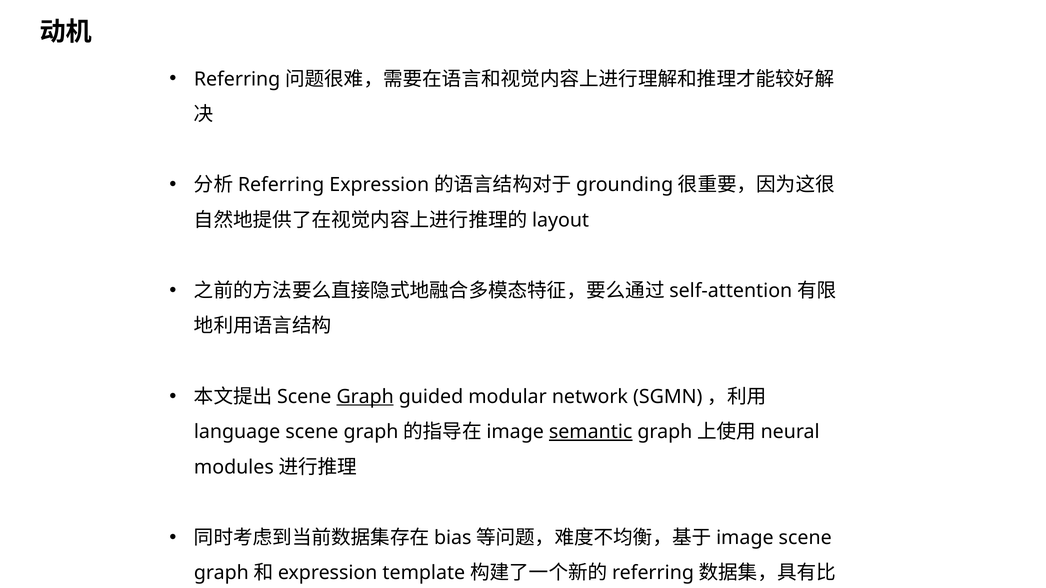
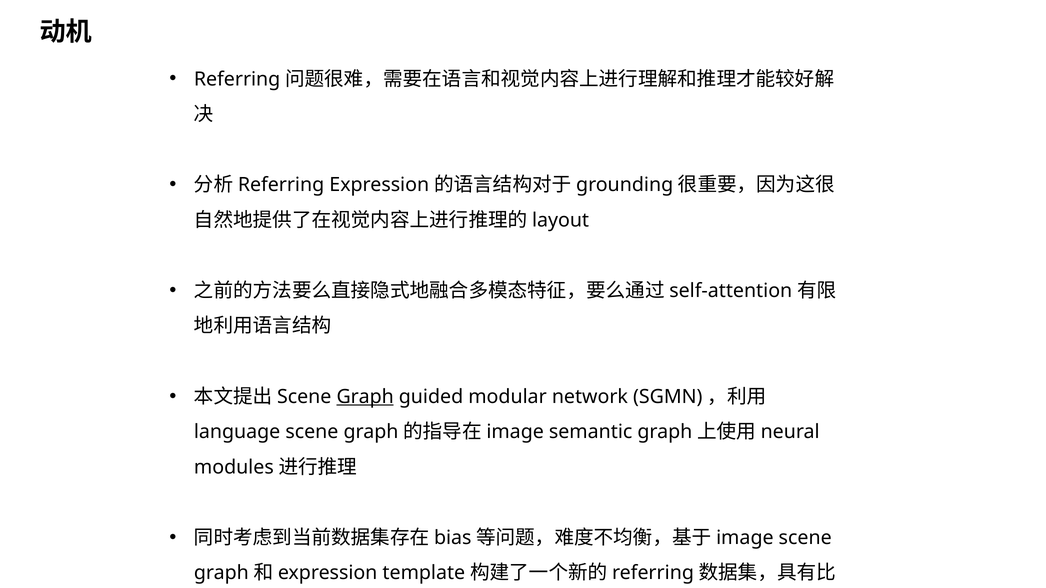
semantic underline: present -> none (591, 432)
